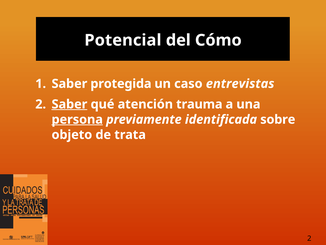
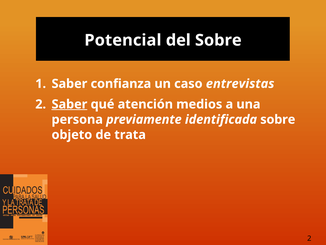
del Cómo: Cómo -> Sobre (218, 40)
protegida: protegida -> confianza (121, 84)
trauma: trauma -> medios (199, 104)
persona underline: present -> none (77, 119)
